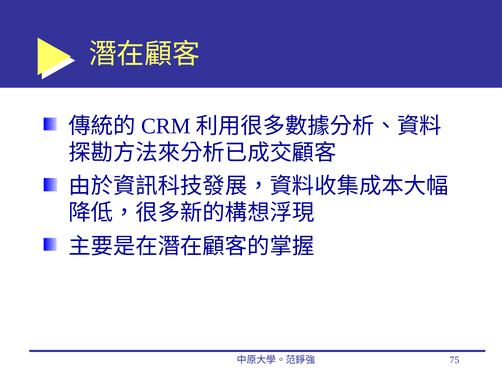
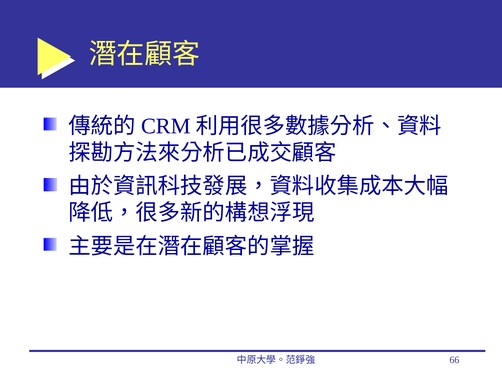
75: 75 -> 66 (454, 360)
